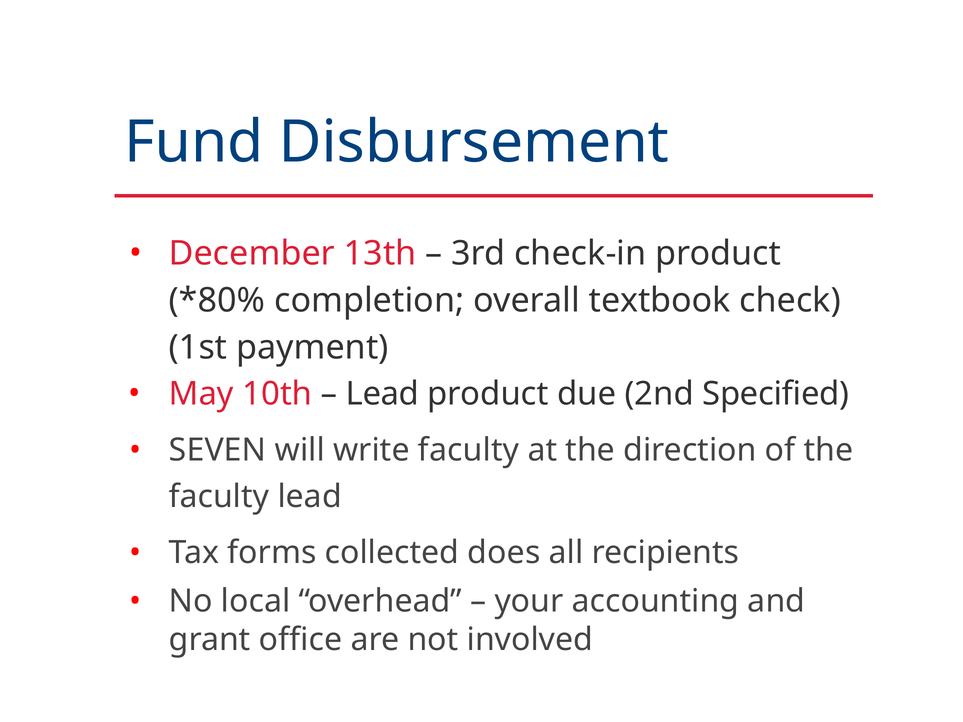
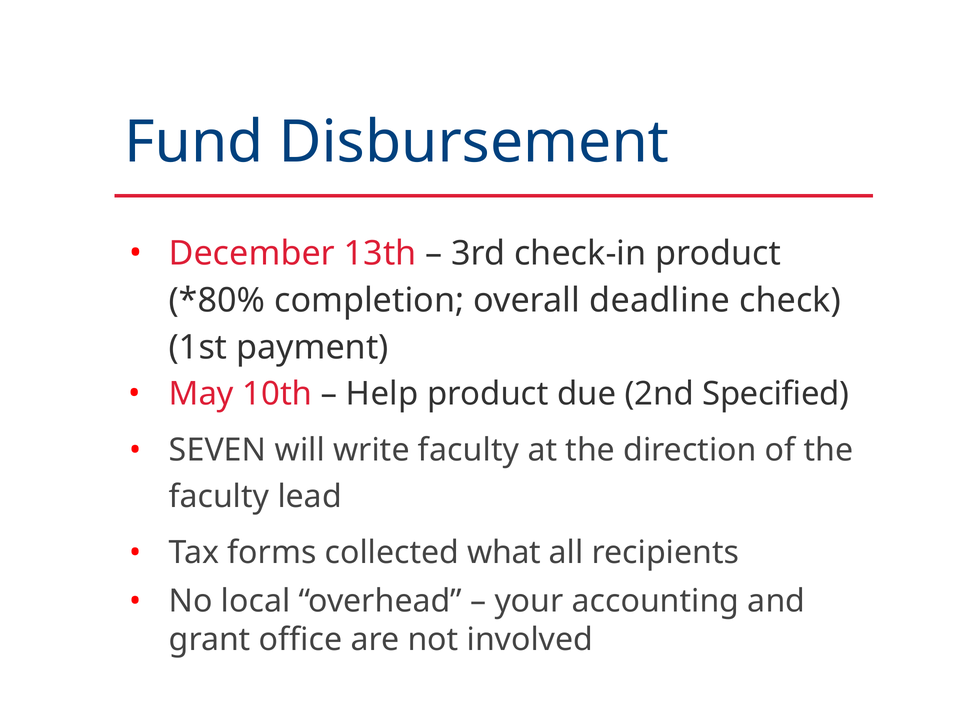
textbook: textbook -> deadline (660, 301)
Lead: Lead -> Help (382, 394)
does: does -> what (504, 553)
